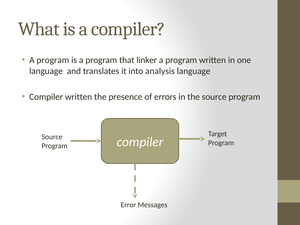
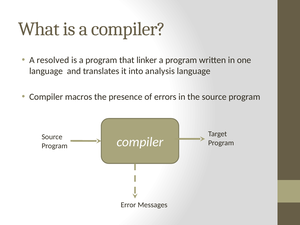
program: program -> resolved (53, 60)
Compiler written: written -> macros (79, 97)
